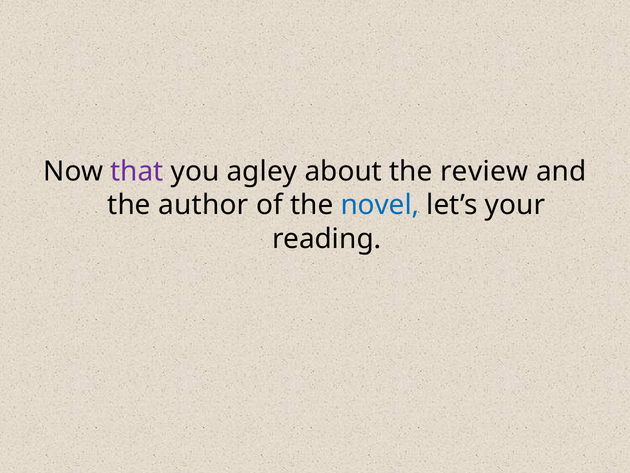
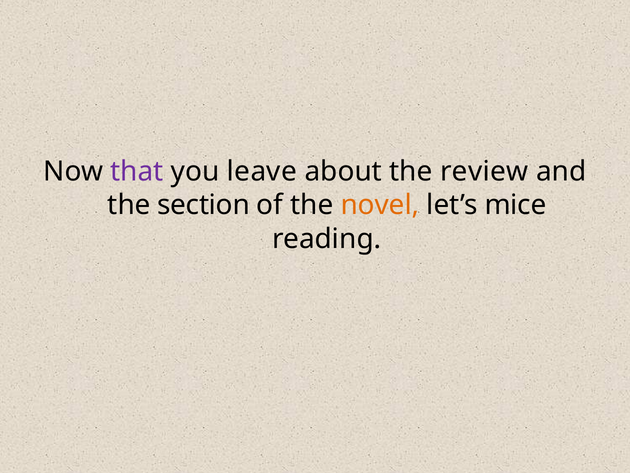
agley: agley -> leave (262, 171)
author: author -> section (204, 205)
novel colour: blue -> orange (380, 205)
your: your -> mice (515, 205)
